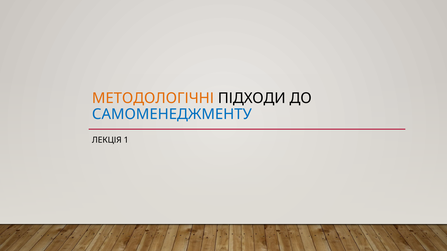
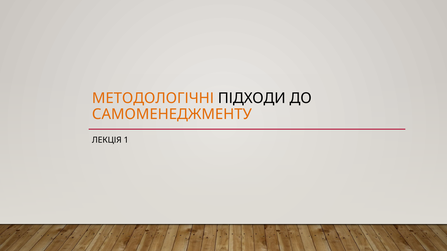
САМОМЕНЕДЖМЕНТУ colour: blue -> orange (172, 114)
